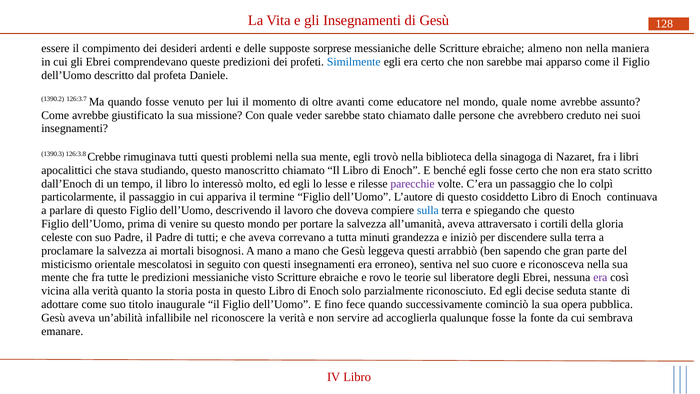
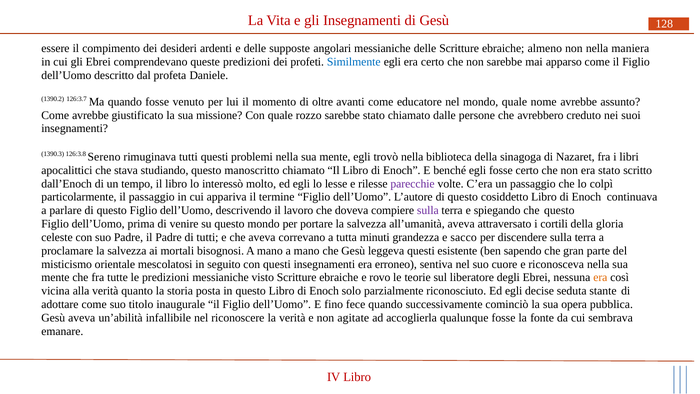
sorprese: sorprese -> angolari (332, 48)
veder: veder -> rozzo (309, 115)
Crebbe: Crebbe -> Sereno (104, 157)
sulla colour: blue -> purple (428, 211)
iniziò: iniziò -> sacco (464, 237)
arrabbiò: arrabbiò -> esistente (457, 251)
era colour: purple -> orange (600, 278)
servire: servire -> agitate (353, 318)
